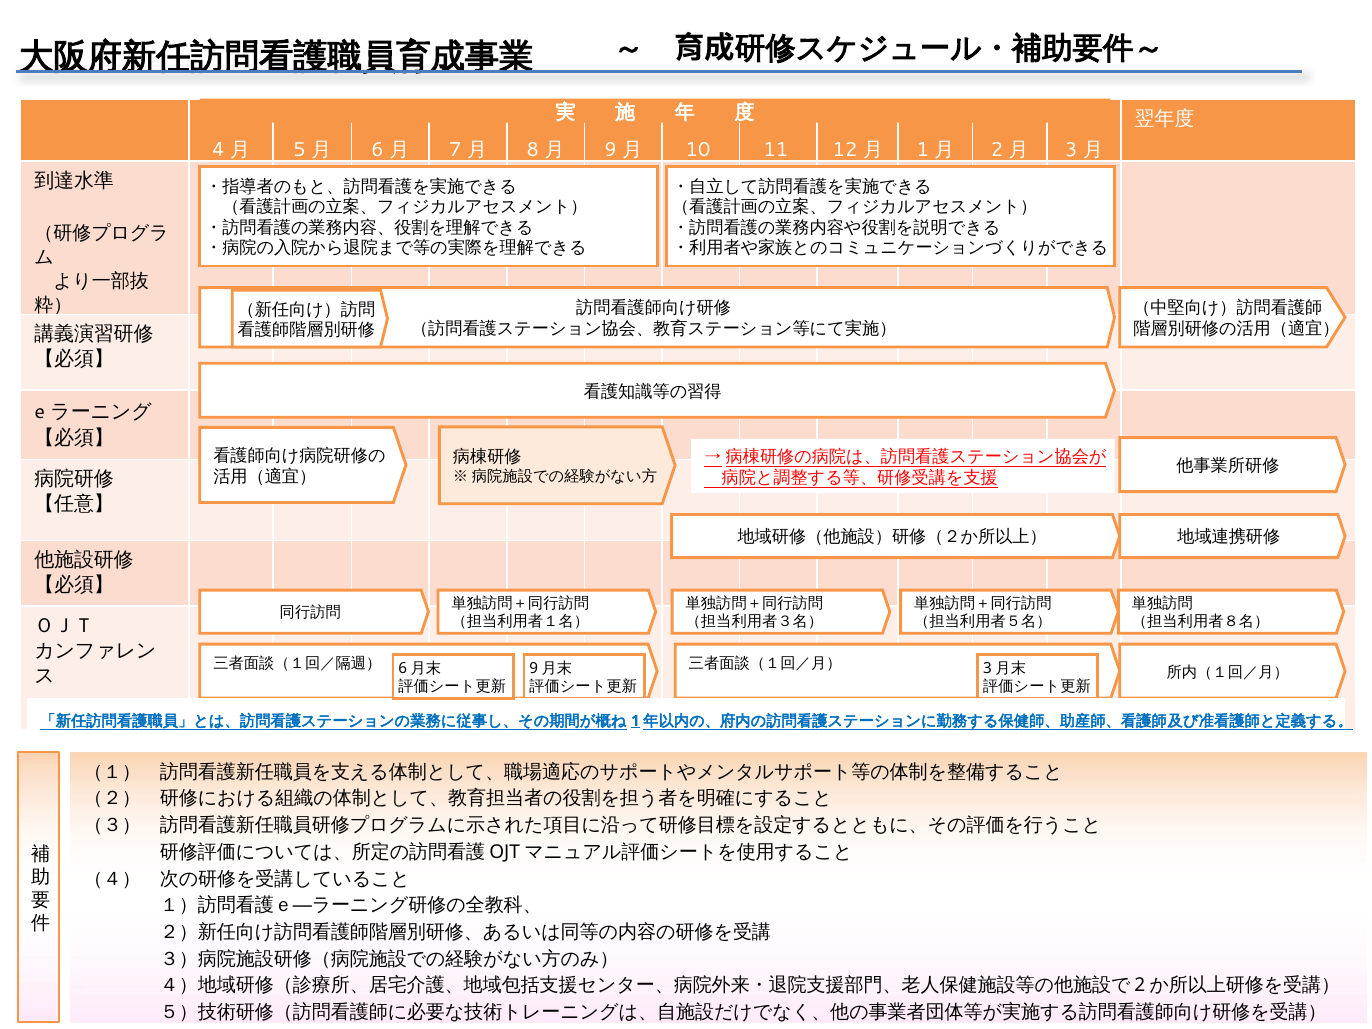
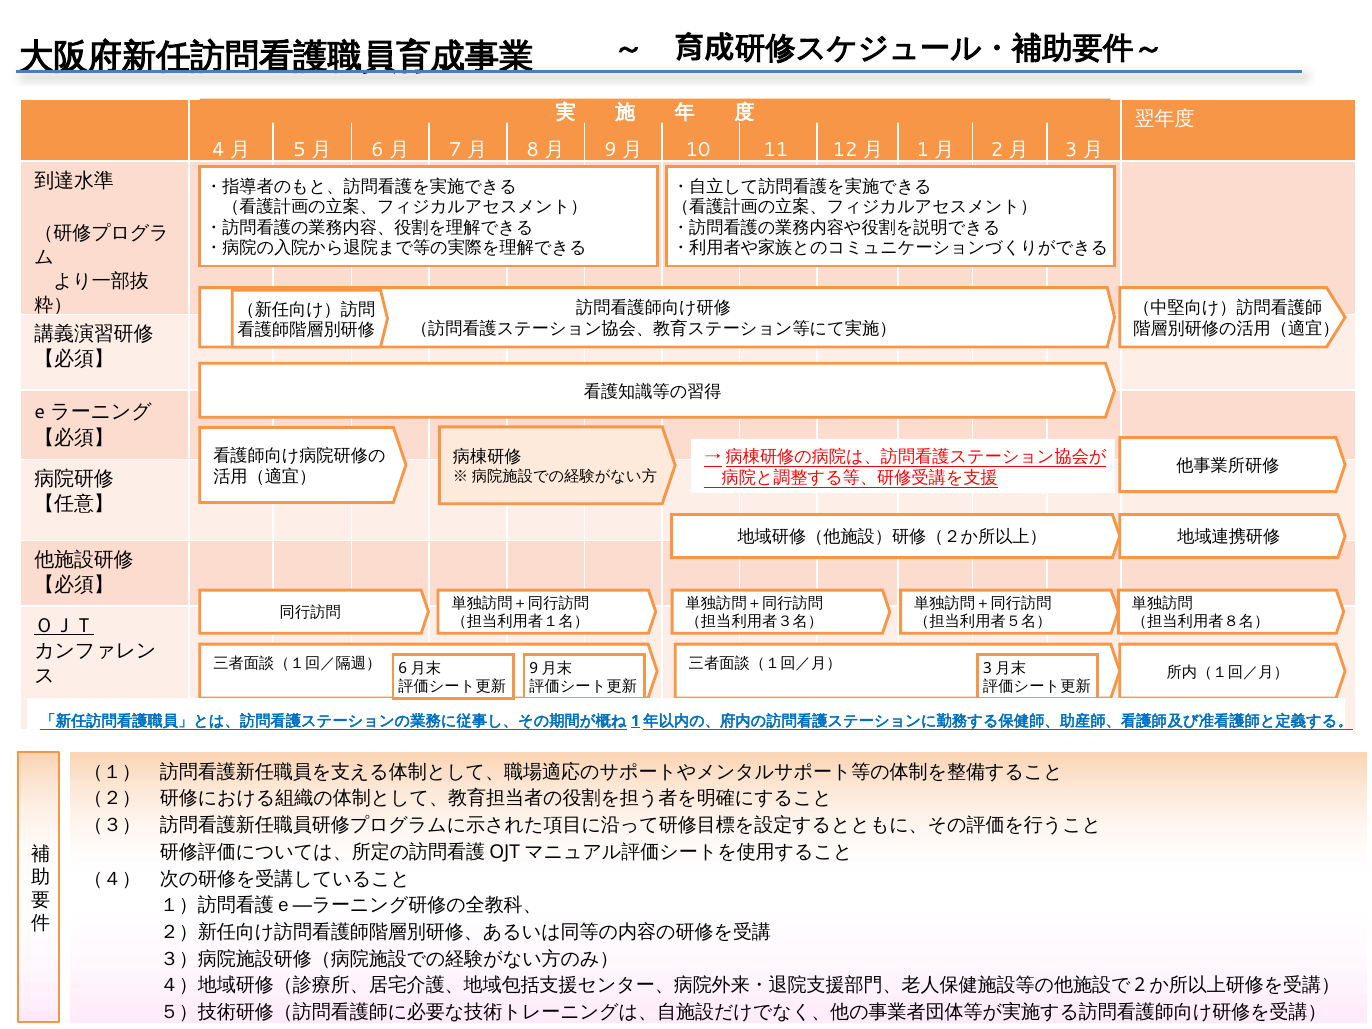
ＯＪＴ underline: none -> present (64, 626)
